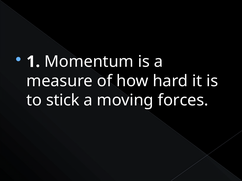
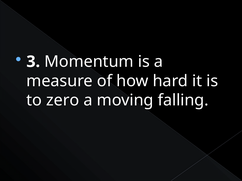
1: 1 -> 3 (33, 62)
stick: stick -> zero (63, 101)
forces: forces -> falling (183, 101)
